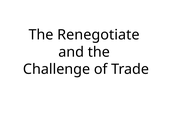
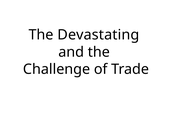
Renegotiate: Renegotiate -> Devastating (98, 35)
